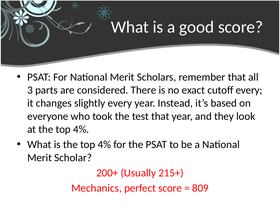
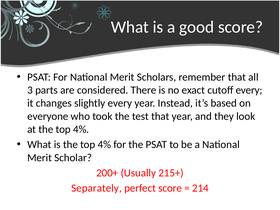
Mechanics: Mechanics -> Separately (96, 188)
809: 809 -> 214 (200, 188)
